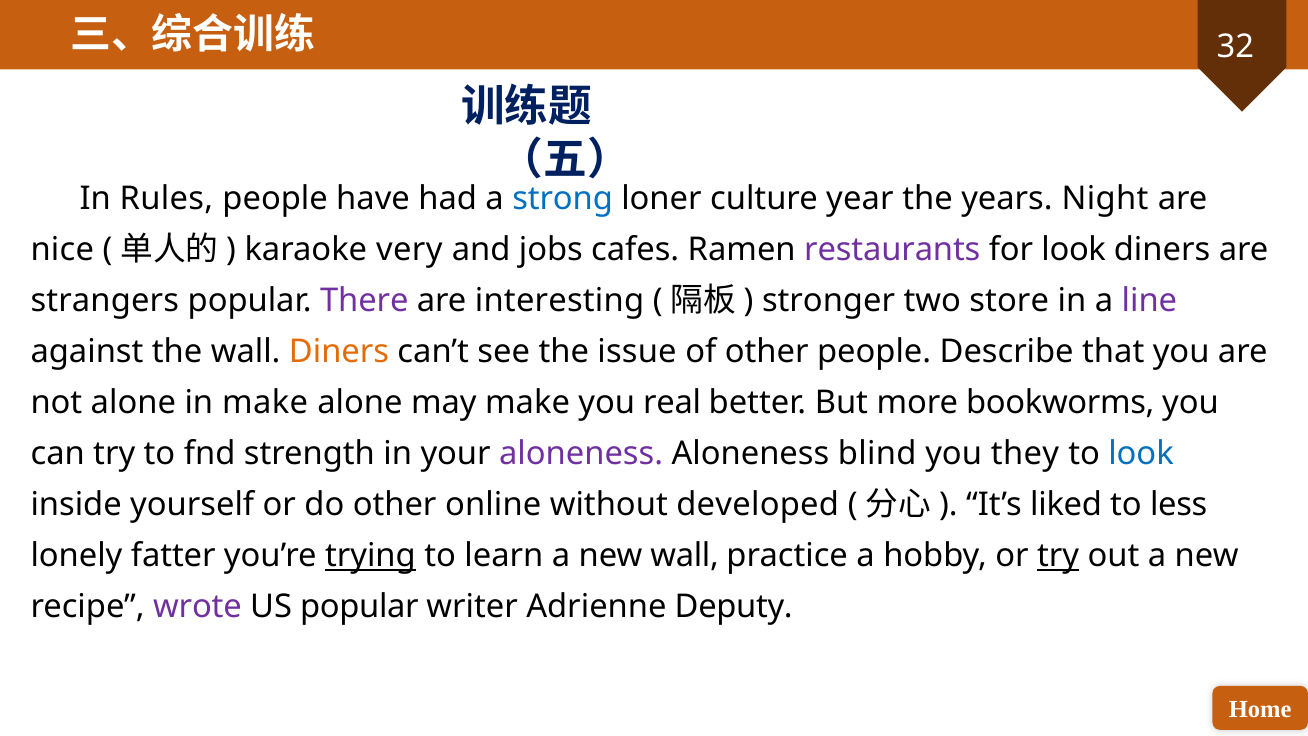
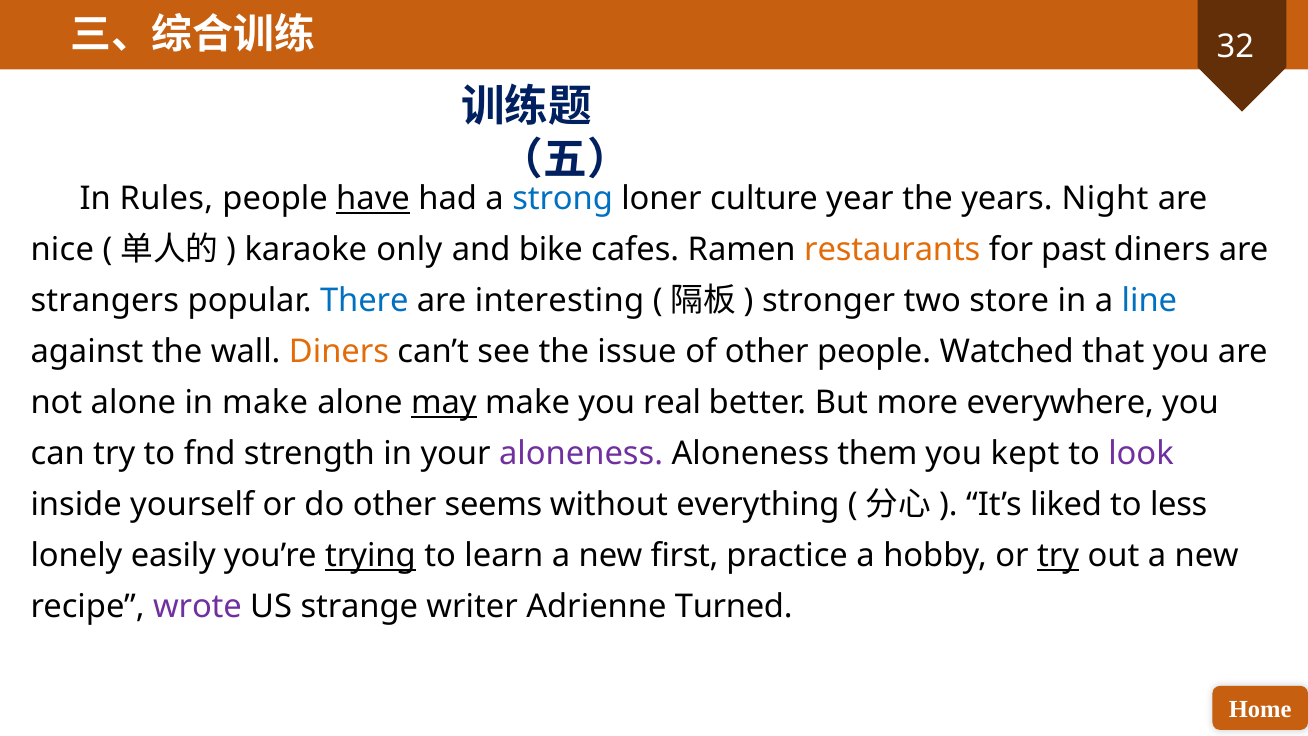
have underline: none -> present (373, 198)
very: very -> only (409, 249)
jobs: jobs -> bike (551, 249)
restaurants colour: purple -> orange (892, 249)
for look: look -> past (1074, 249)
There colour: purple -> blue (364, 300)
line colour: purple -> blue (1149, 300)
Describe: Describe -> Watched (1007, 351)
may underline: none -> present (444, 402)
bookworms: bookworms -> everywhere (1060, 402)
blind: blind -> them (877, 453)
they: they -> kept (1025, 453)
look colour: blue -> purple (1141, 453)
online: online -> seems (493, 504)
developed: developed -> everything (758, 504)
fatter: fatter -> easily (173, 555)
new wall: wall -> first (685, 555)
US popular: popular -> strange (359, 606)
Deputy: Deputy -> Turned (734, 606)
